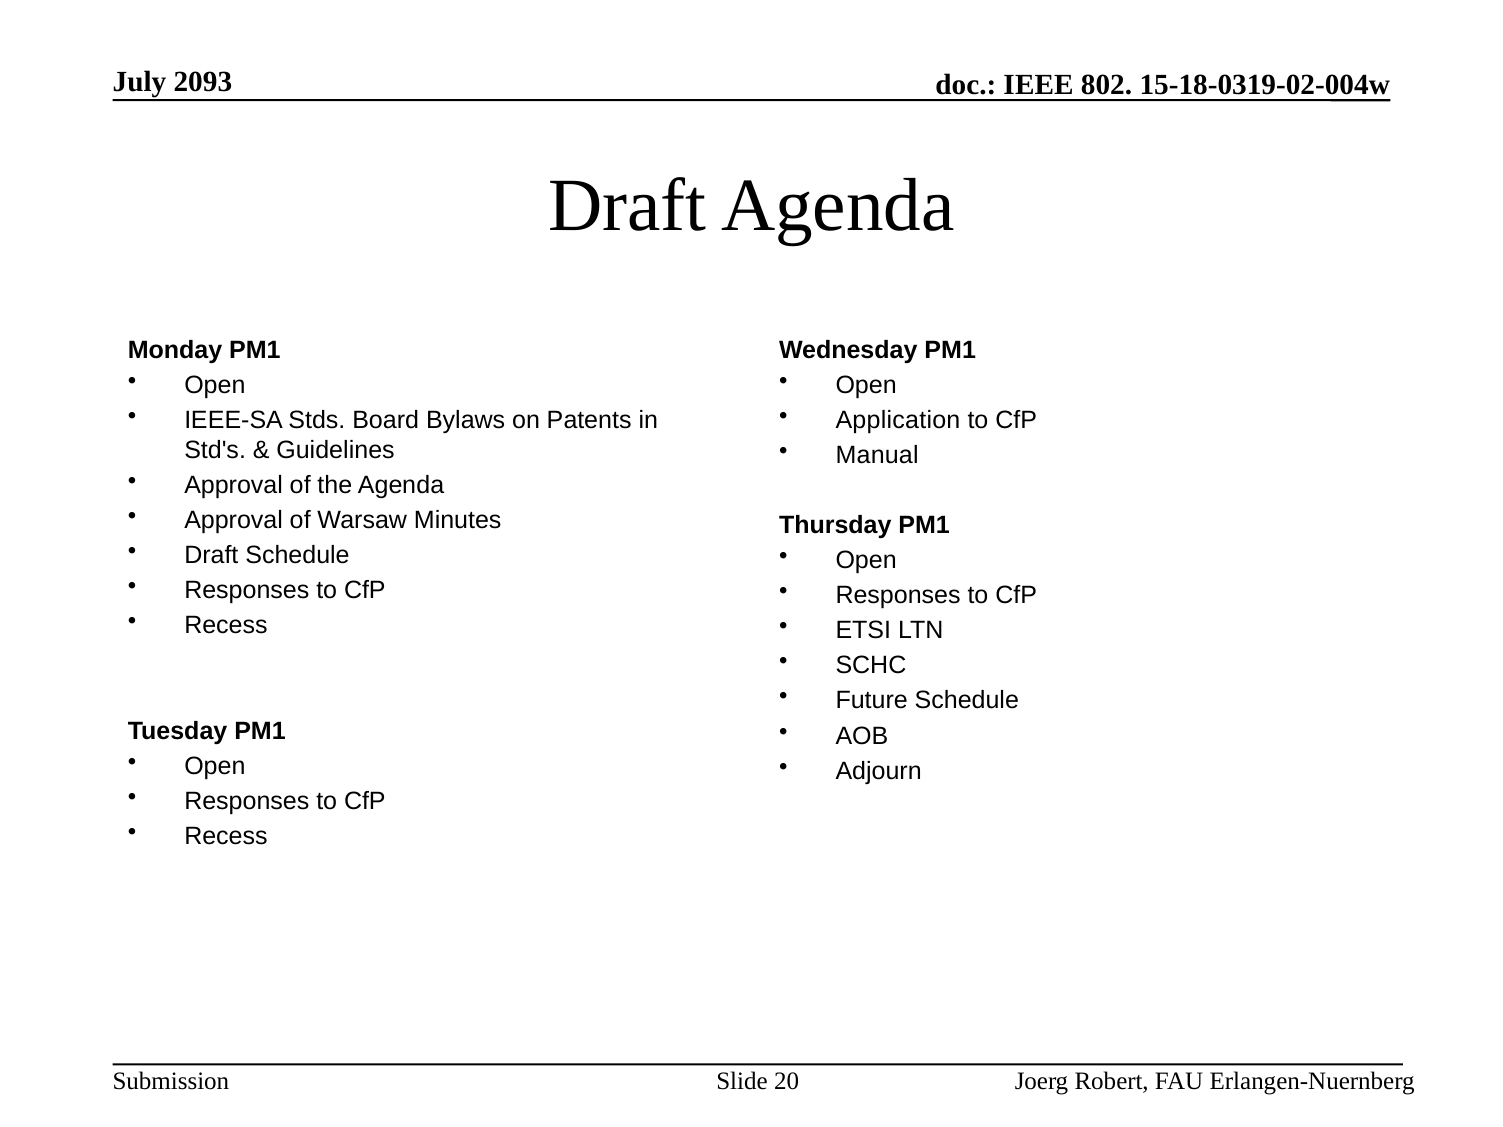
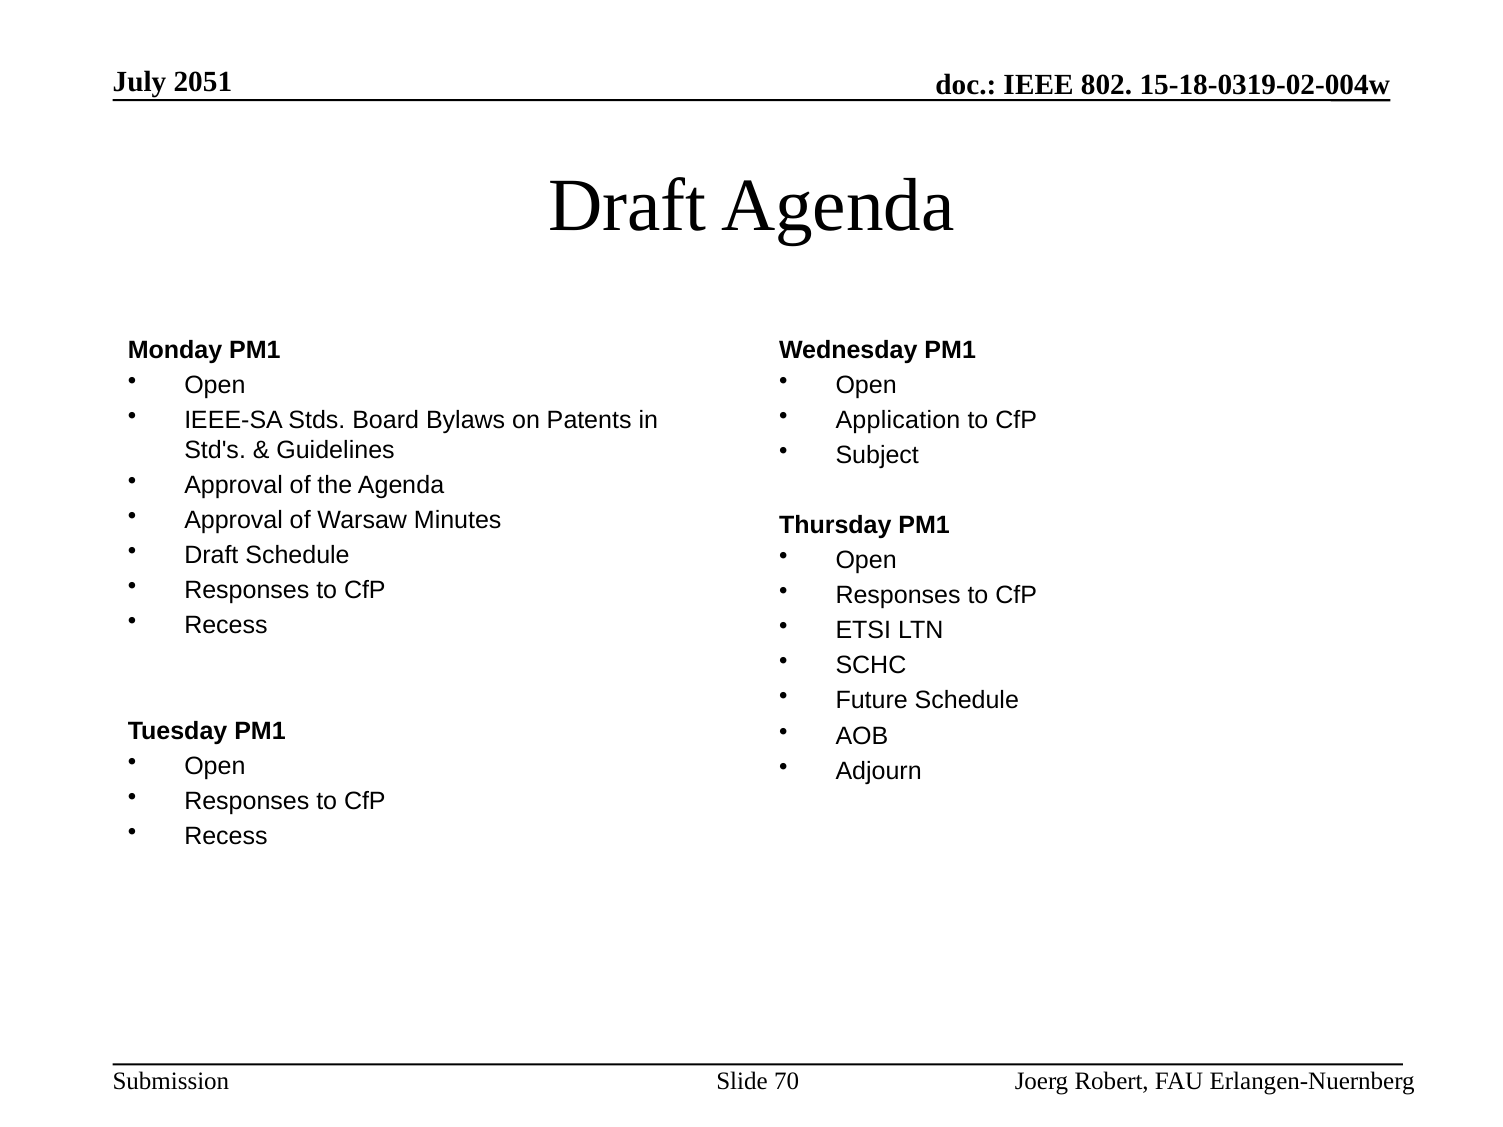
2093: 2093 -> 2051 (203, 82)
Manual: Manual -> Subject (877, 455)
20: 20 -> 70 (787, 1081)
